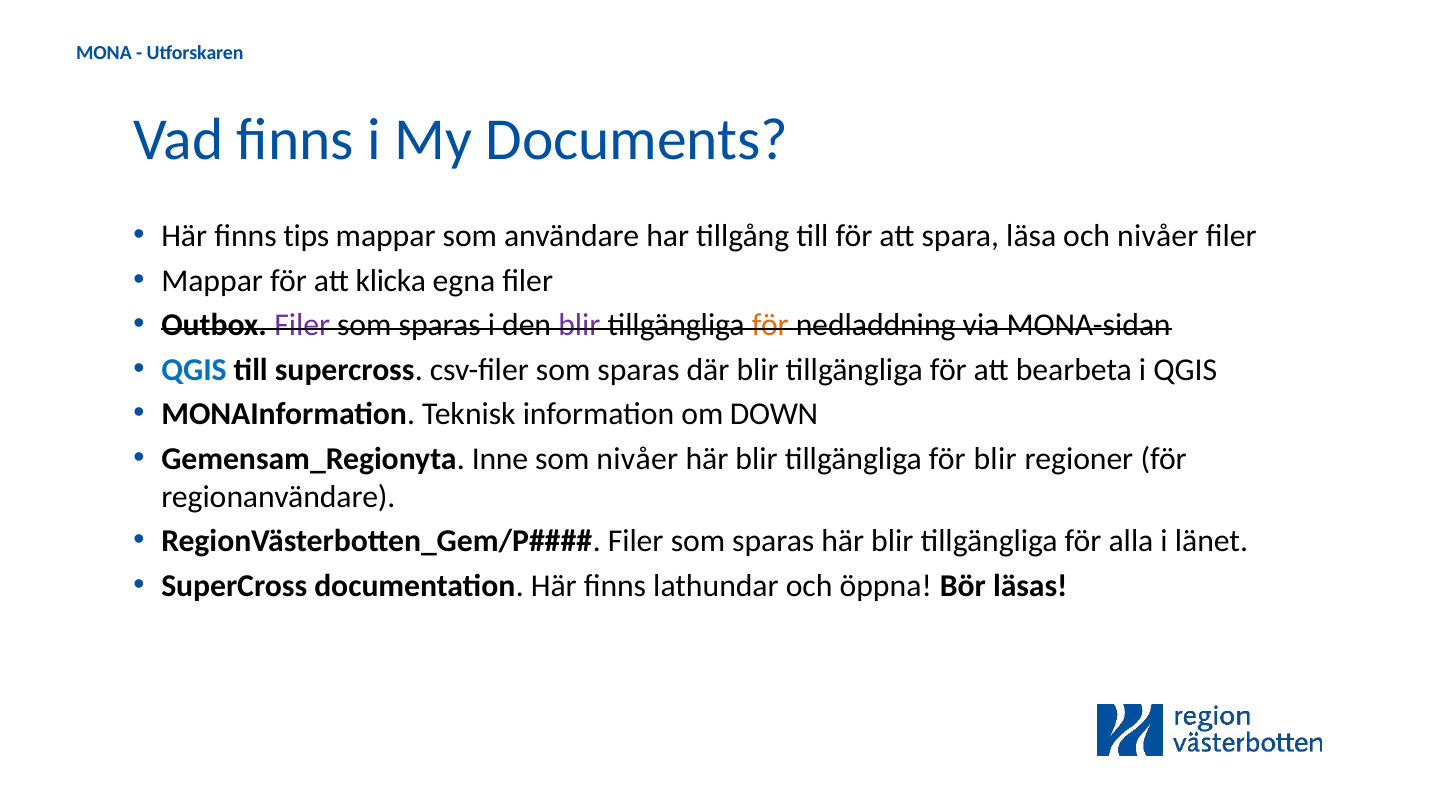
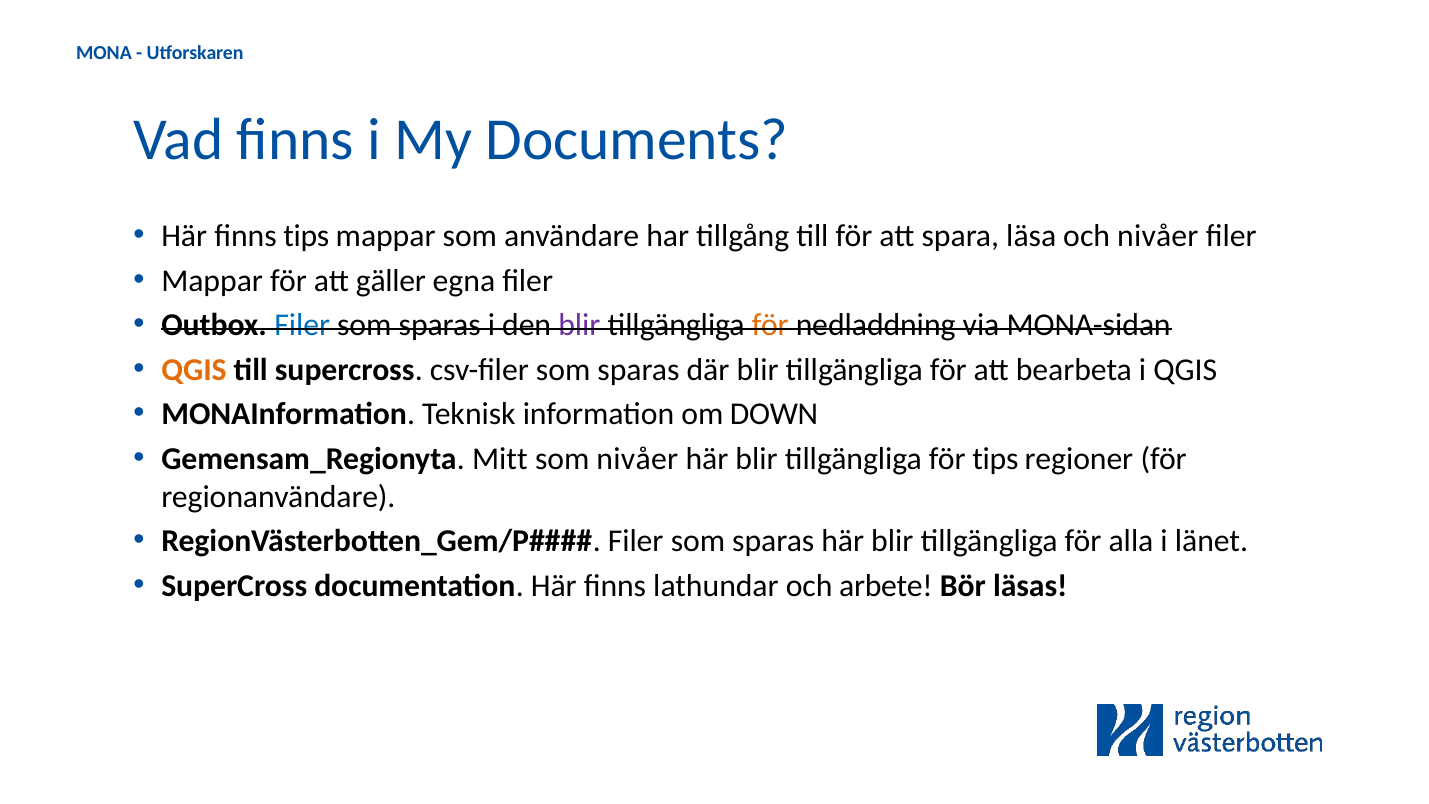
klicka: klicka -> gäller (391, 281)
Filer colour: purple -> blue (302, 325)
QGIS colour: blue -> orange (194, 370)
Inne: Inne -> Mitt (500, 458)
för blir: blir -> tips (995, 458)
öppna: öppna -> arbete (886, 585)
